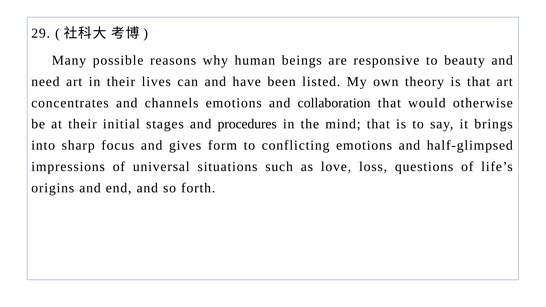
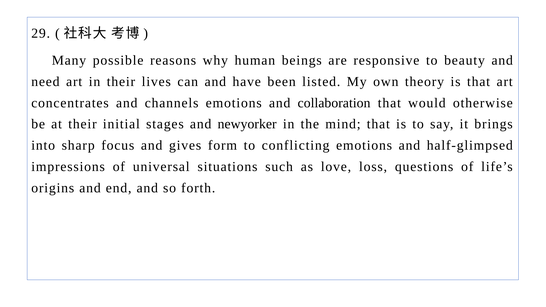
procedures: procedures -> newyorker (247, 124)
